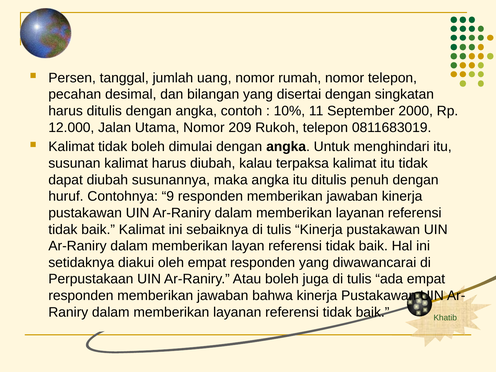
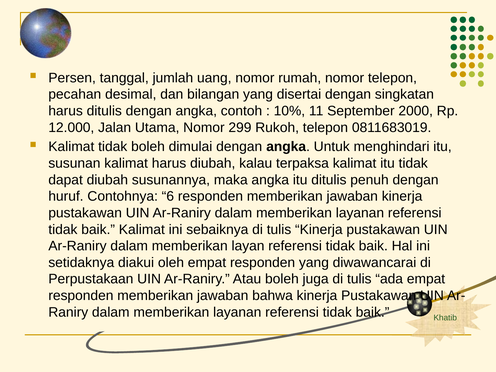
209: 209 -> 299 (240, 127)
9: 9 -> 6 (168, 196)
